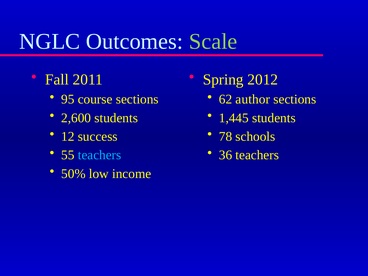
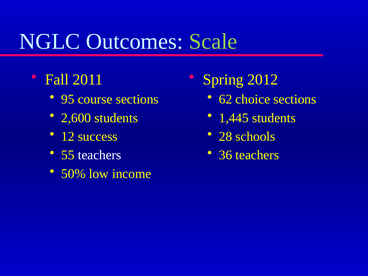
author: author -> choice (253, 99)
78: 78 -> 28 (226, 136)
teachers colour: light blue -> white (100, 155)
